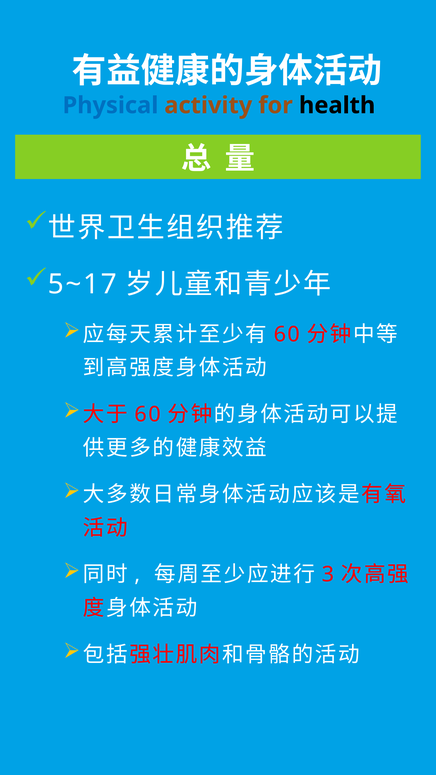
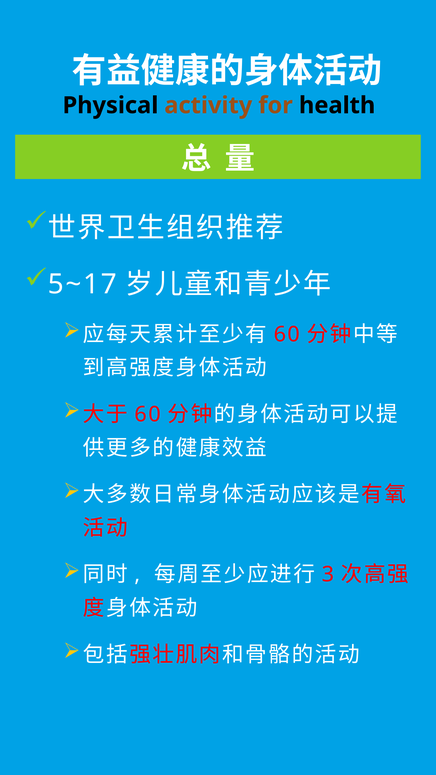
Physical colour: blue -> black (110, 105)
